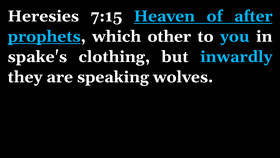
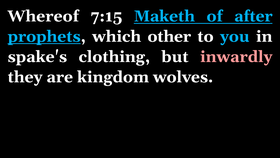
Heresies: Heresies -> Whereof (43, 16)
Heaven: Heaven -> Maketh (164, 16)
inwardly colour: light blue -> pink (236, 57)
speaking: speaking -> kingdom (113, 77)
